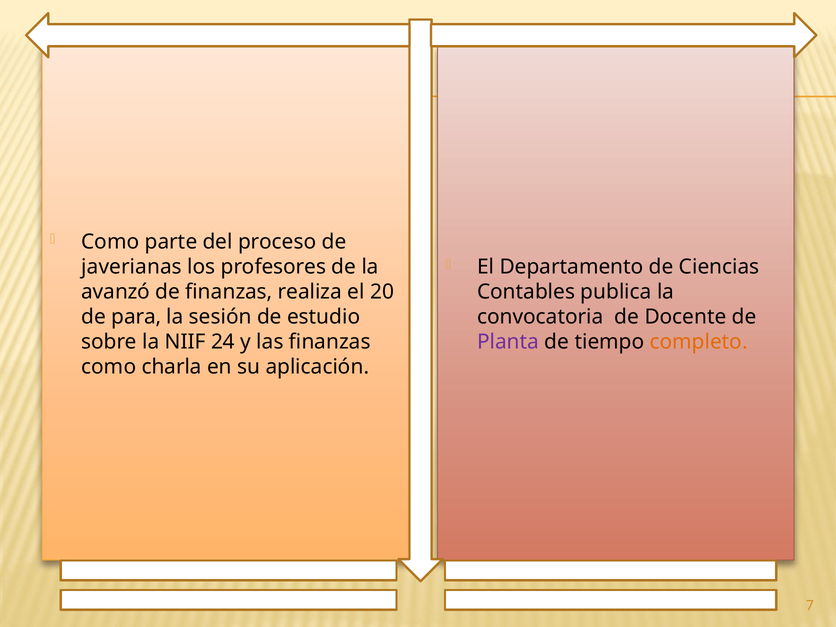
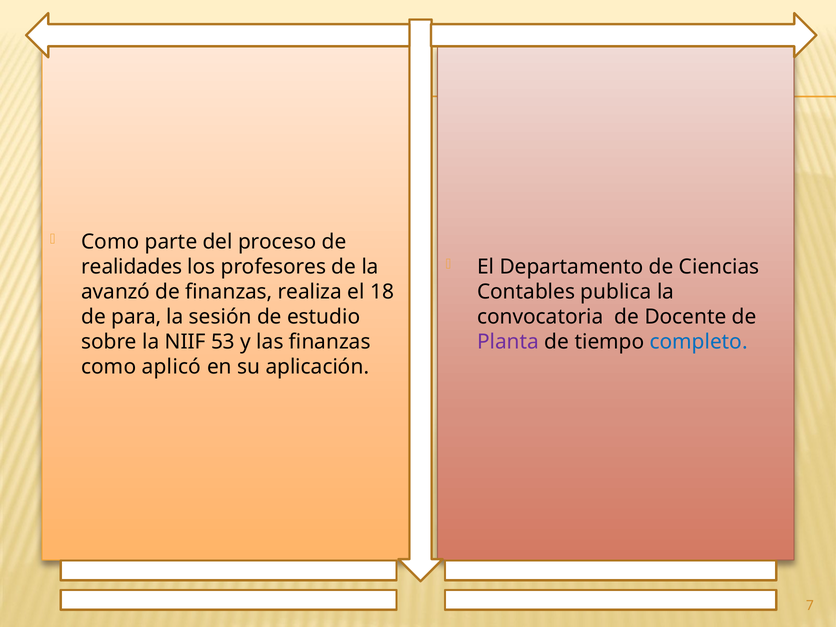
javerianas: javerianas -> realidades (132, 267)
20: 20 -> 18 (382, 292)
24: 24 -> 53 (223, 342)
completo colour: orange -> blue (699, 342)
charla: charla -> aplicó (172, 367)
